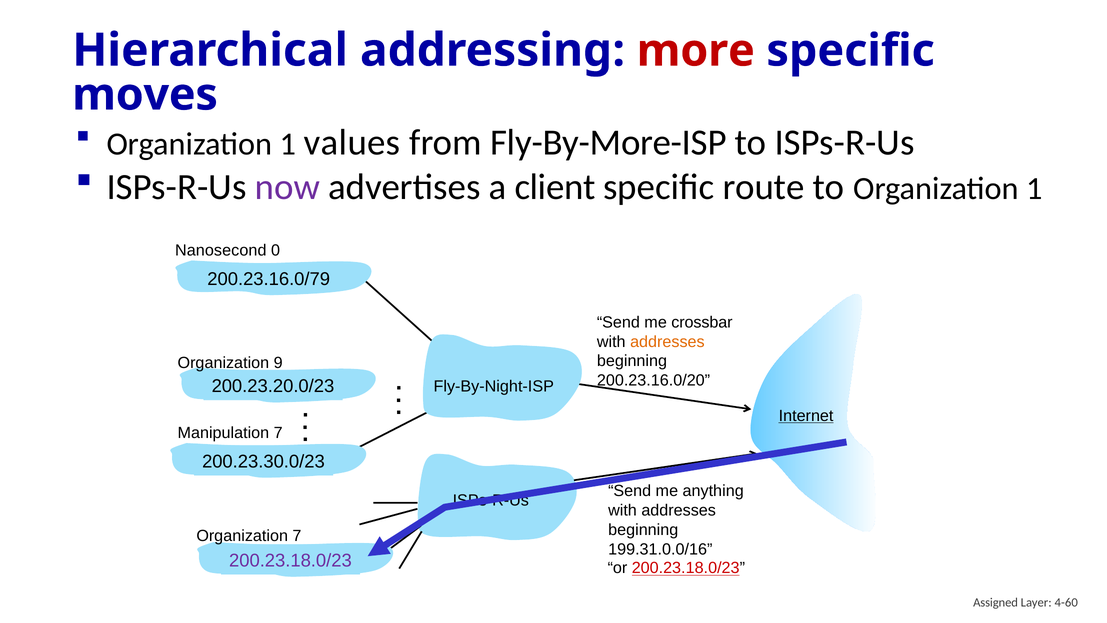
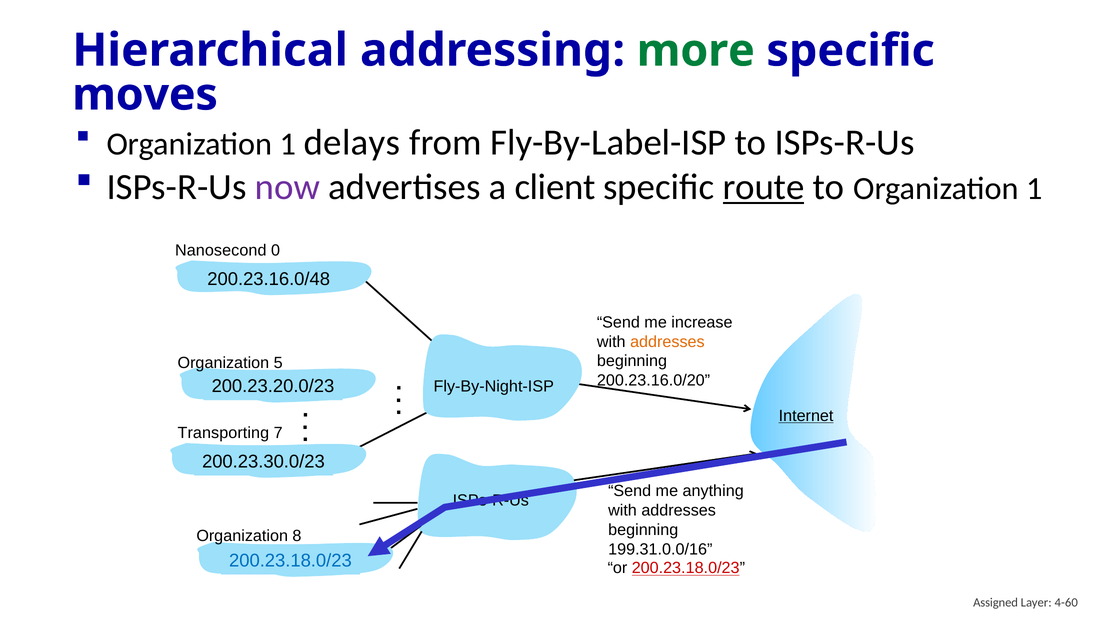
more colour: red -> green (696, 51)
values: values -> delays (352, 143)
Fly-By-More-ISP: Fly-By-More-ISP -> Fly-By-Label-ISP (608, 143)
route underline: none -> present (764, 187)
200.23.16.0/79: 200.23.16.0/79 -> 200.23.16.0/48 (269, 279)
crossbar: crossbar -> increase (702, 322)
9: 9 -> 5 (278, 363)
Manipulation: Manipulation -> Transporting (223, 433)
Organization 7: 7 -> 8 (297, 536)
200.23.18.0/23 colour: purple -> blue (290, 560)
